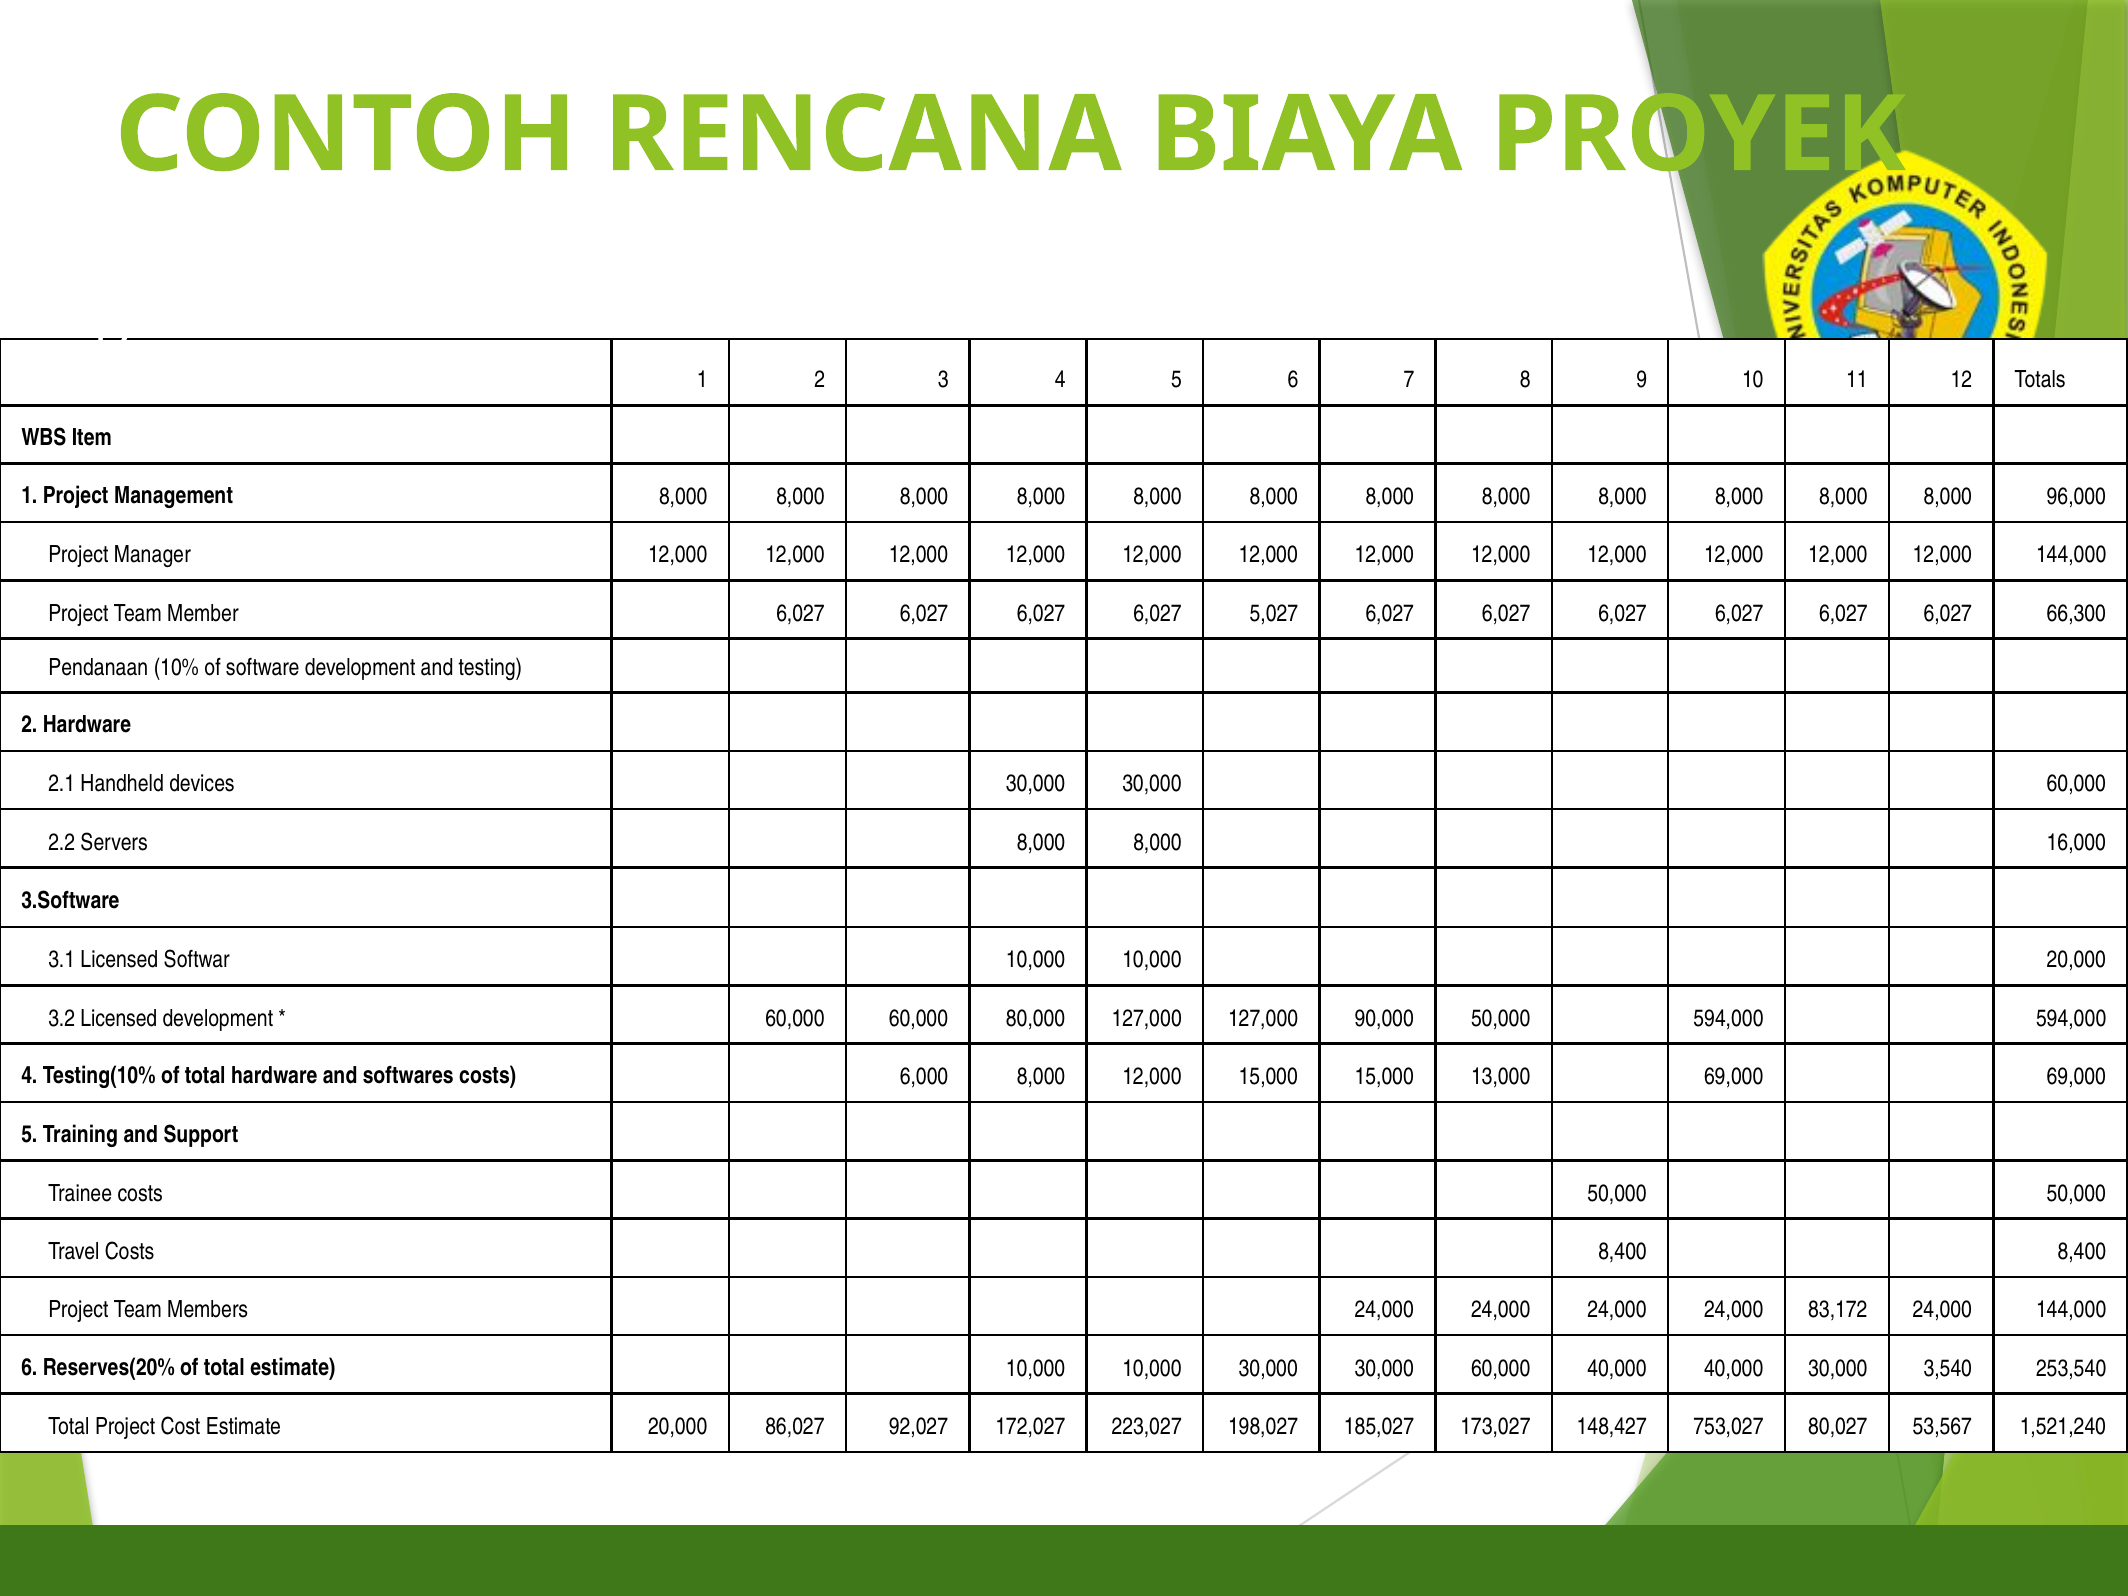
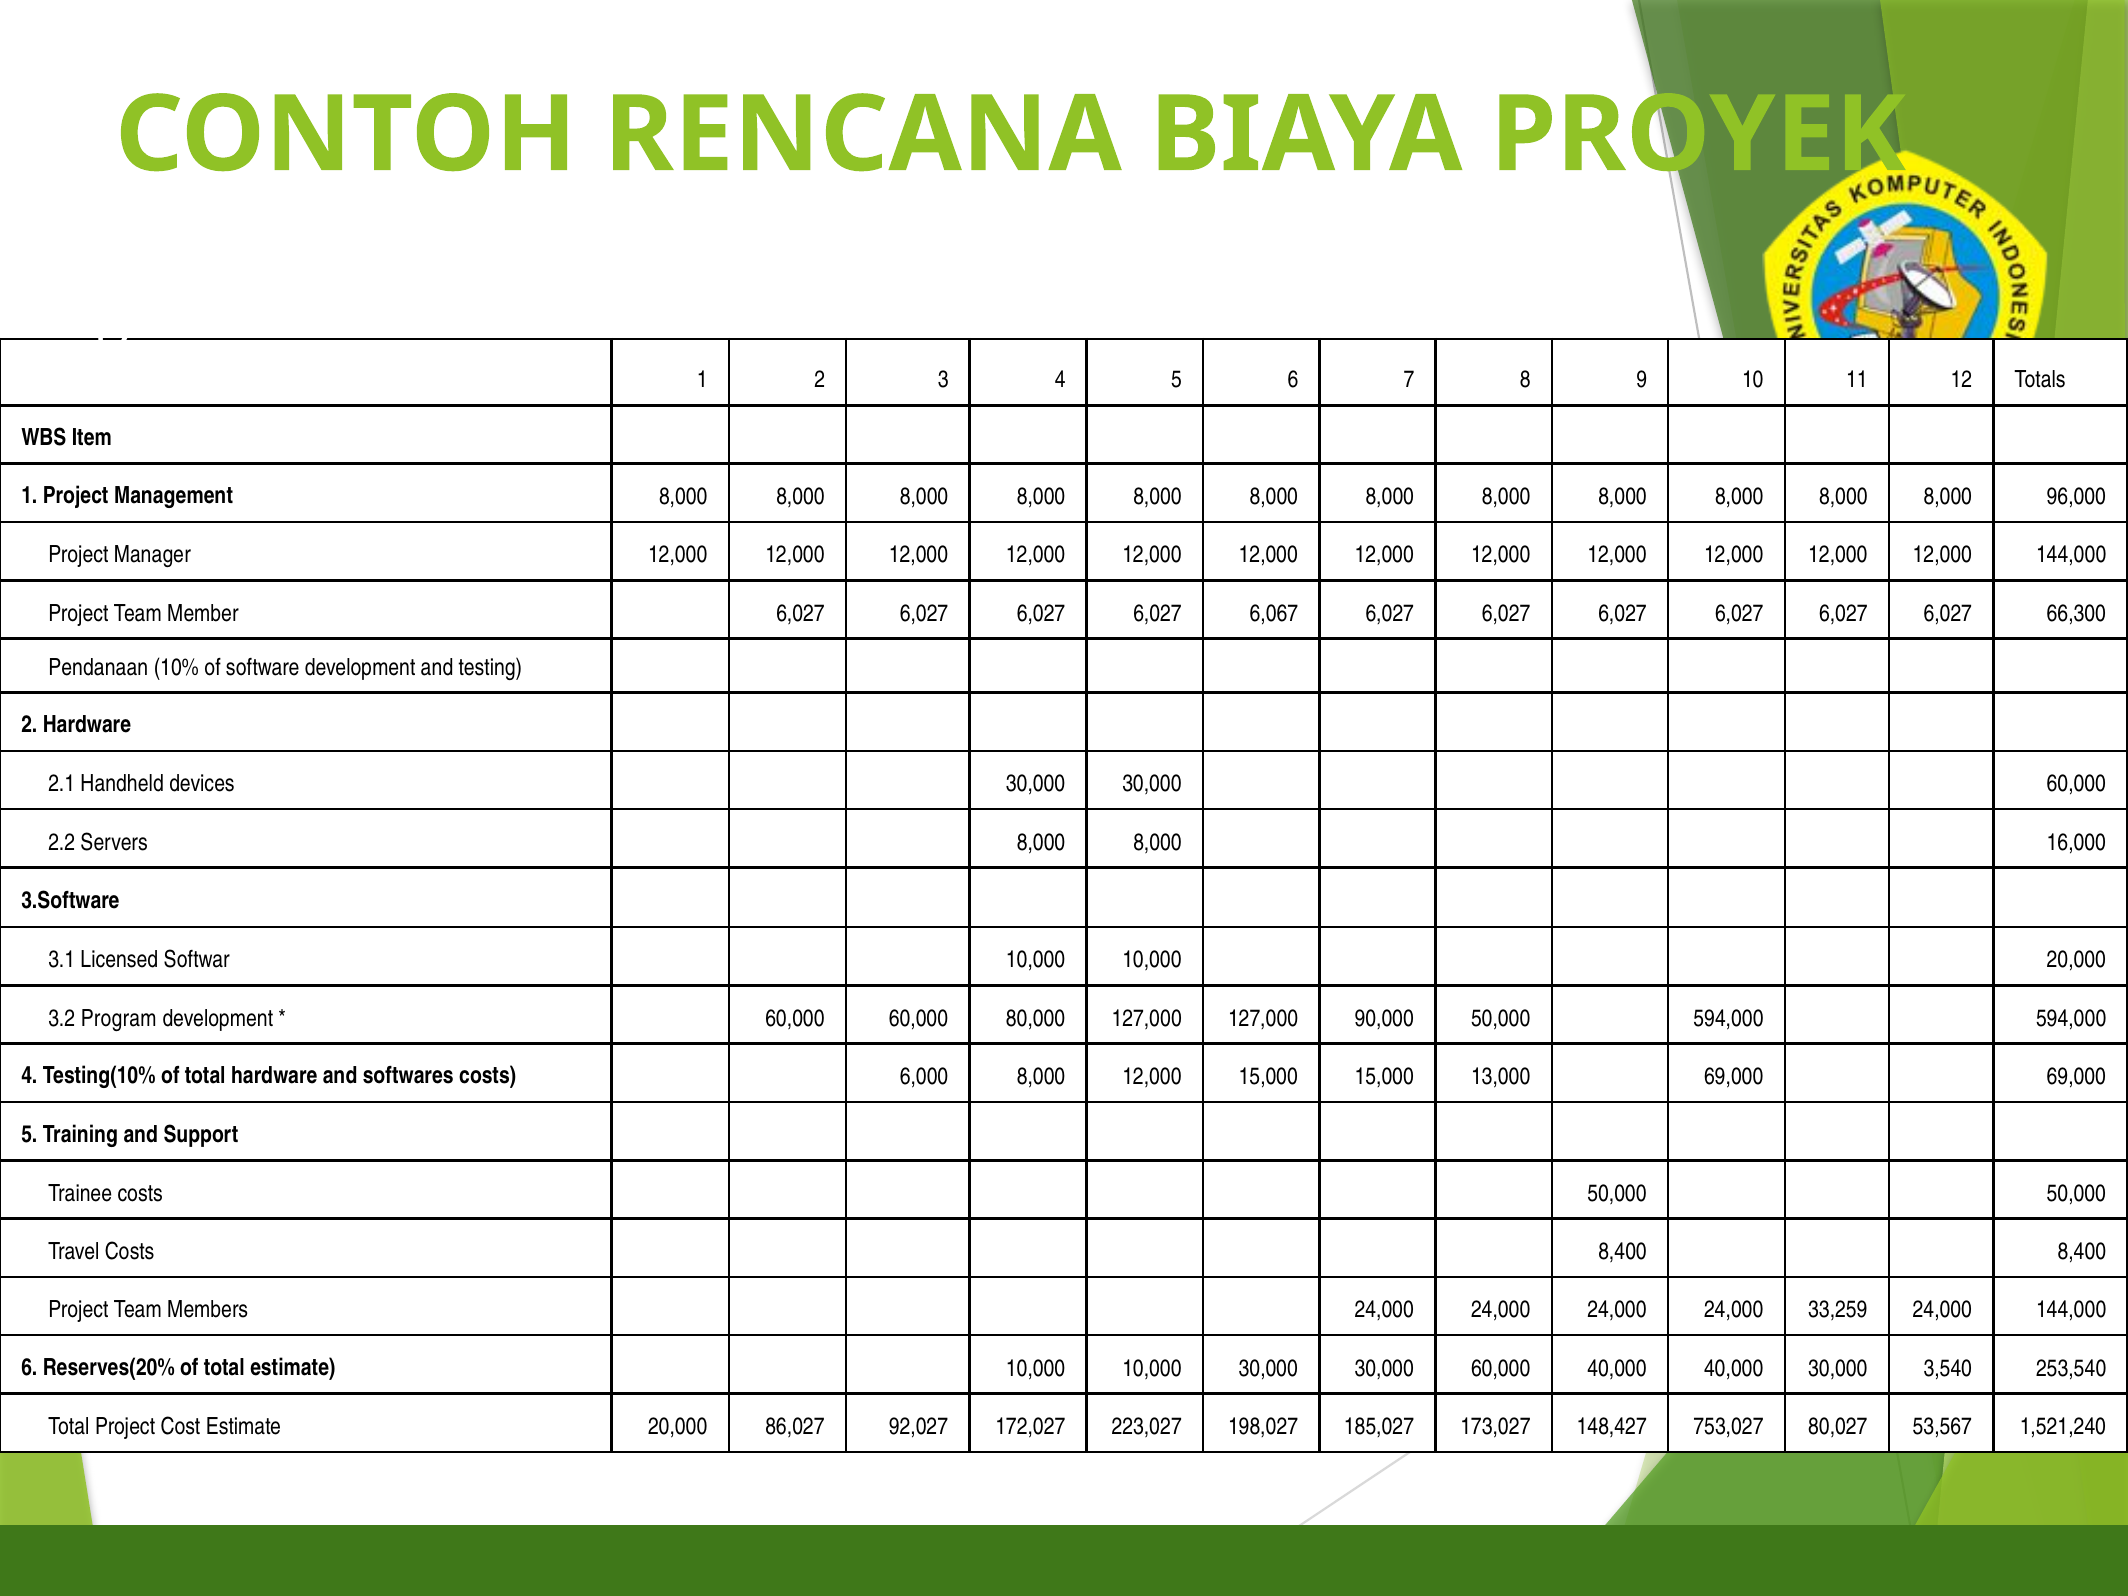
5,027: 5,027 -> 6,067 (1274, 613)
3.2 Licensed: Licensed -> Program (119, 1019)
83,172: 83,172 -> 33,259 (1838, 1310)
